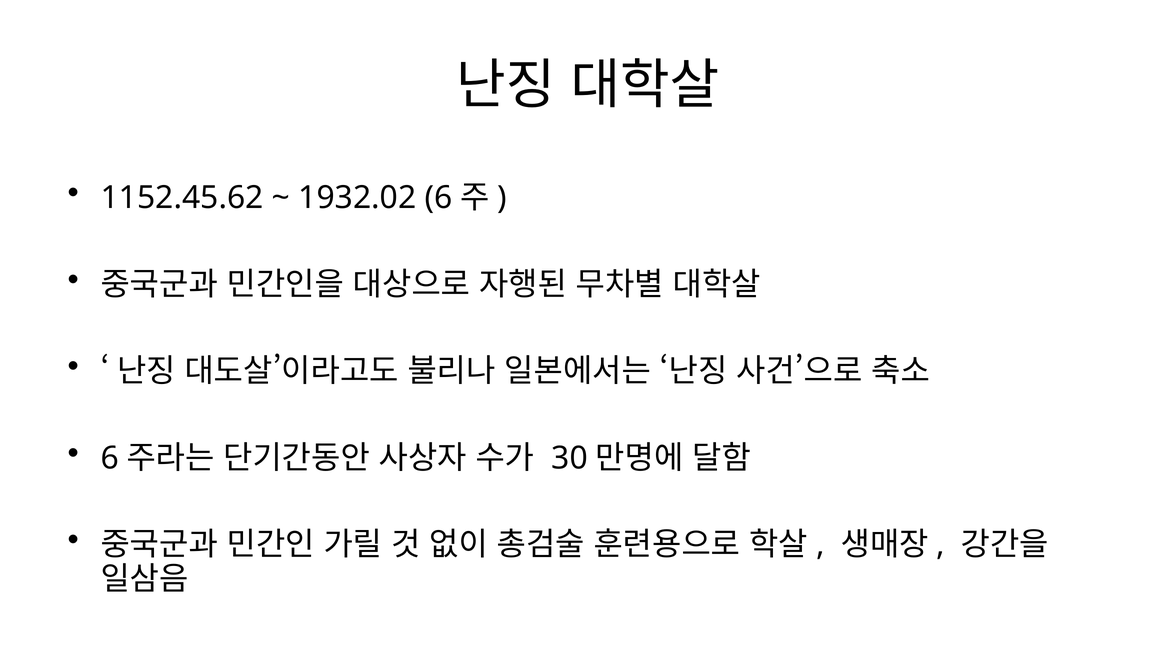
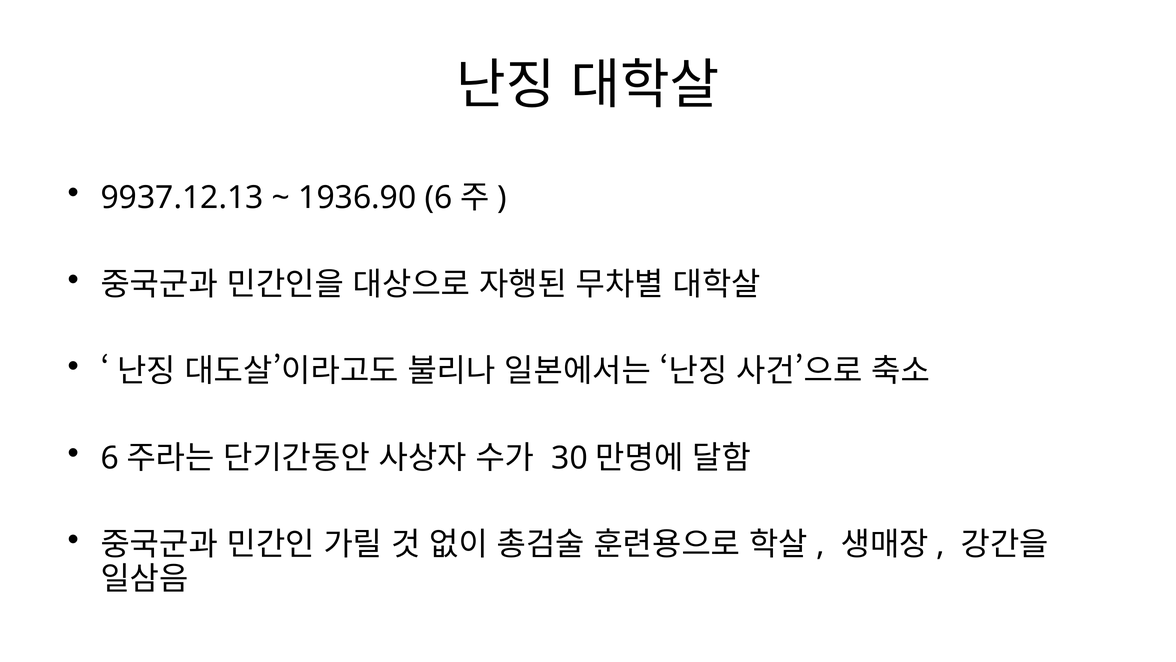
1152.45.62: 1152.45.62 -> 9937.12.13 (182, 198)
1932.02: 1932.02 -> 1936.90 (357, 198)
